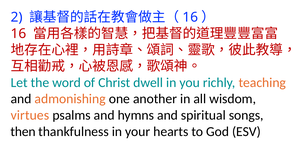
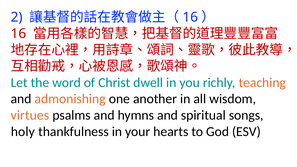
then: then -> holy (23, 132)
